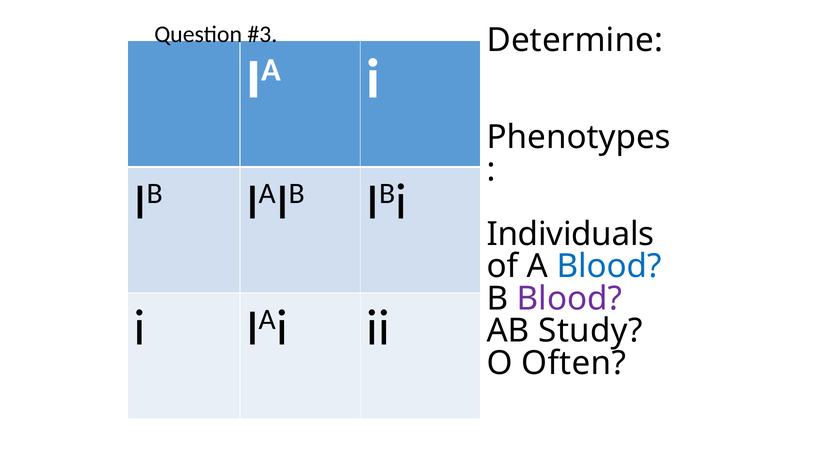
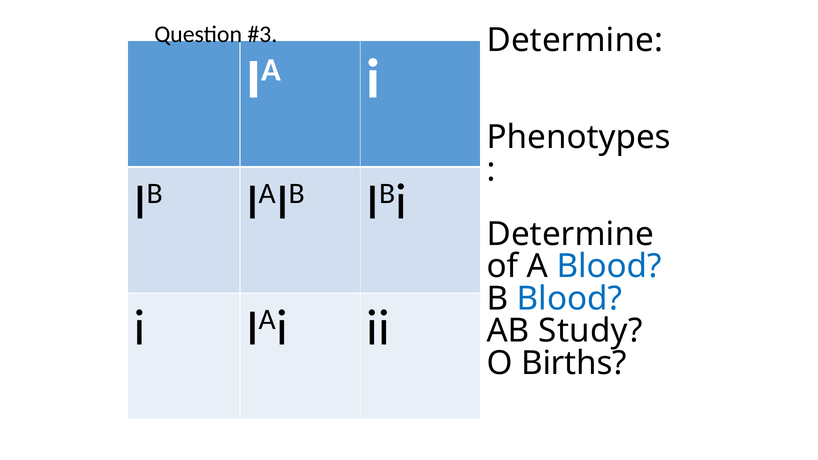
Individuals: Individuals -> Determine (570, 234)
Blood colour: purple -> blue (569, 299)
Often: Often -> Births (574, 363)
